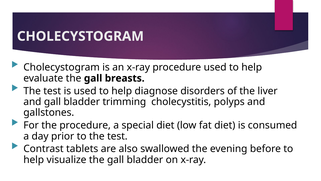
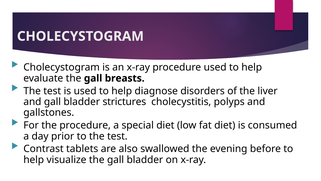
trimming: trimming -> strictures (124, 102)
